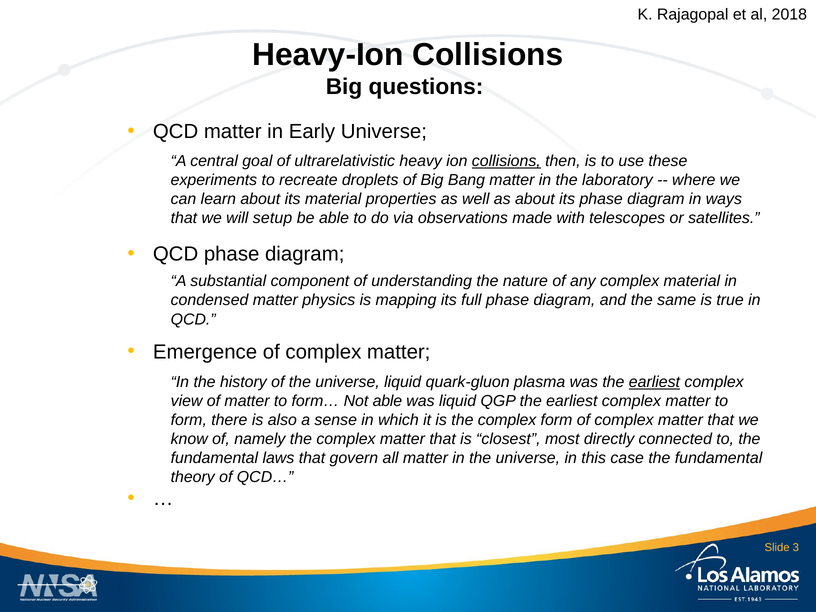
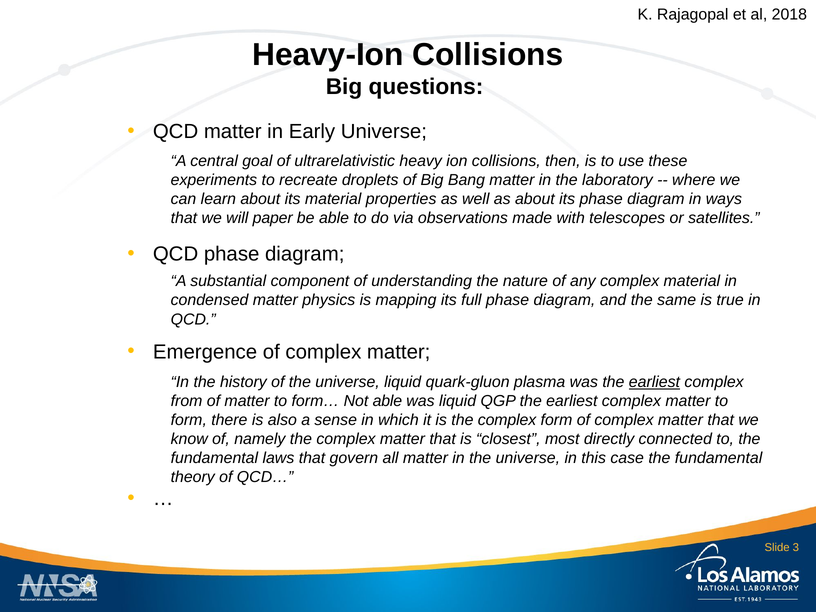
collisions underline: present -> none (506, 161)
setup: setup -> paper (273, 218)
view: view -> from (187, 401)
